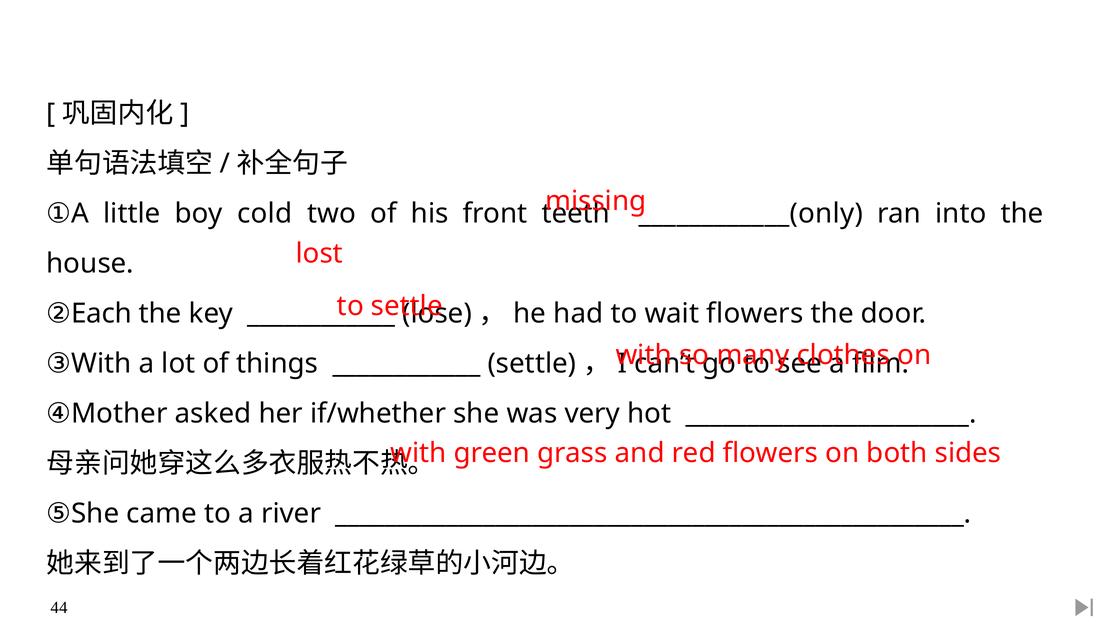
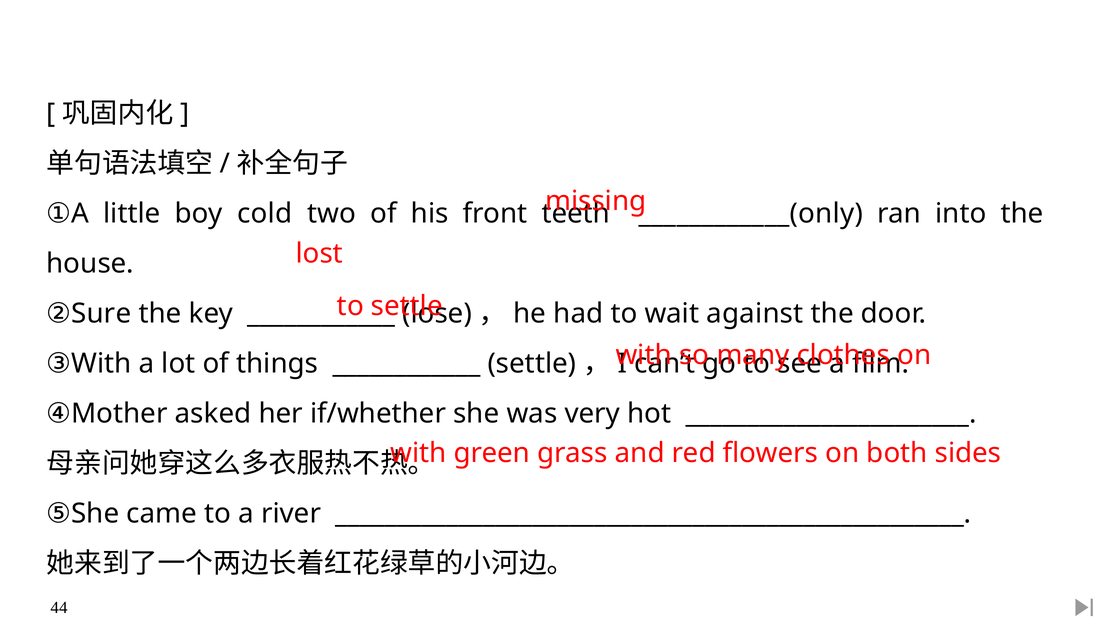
Each: Each -> Sure (101, 314)
wait flowers: flowers -> against (755, 314)
